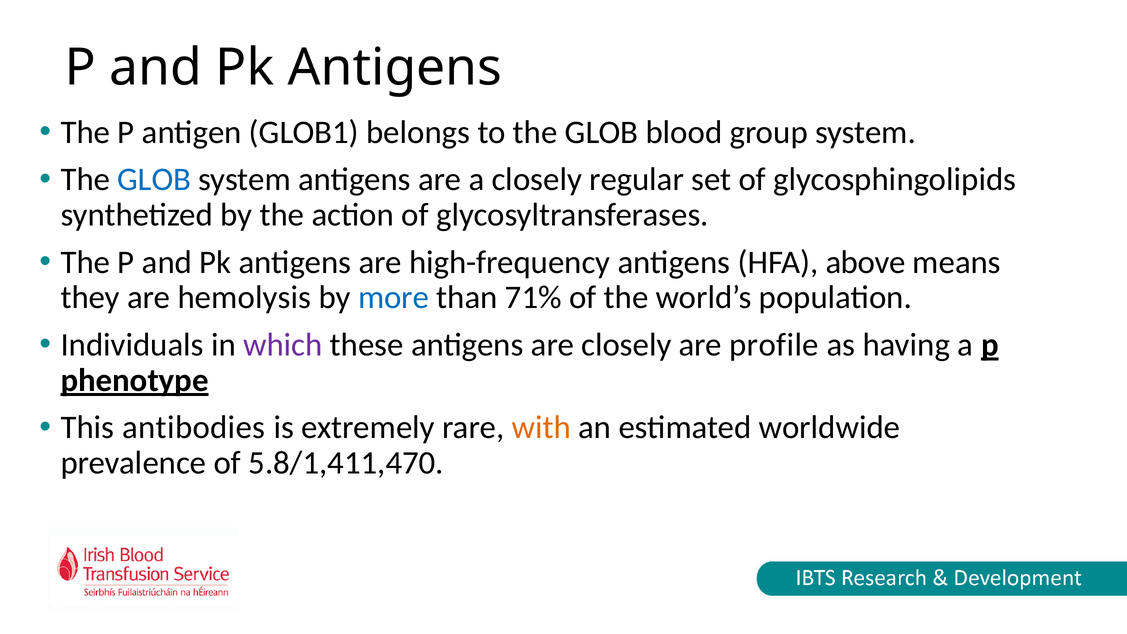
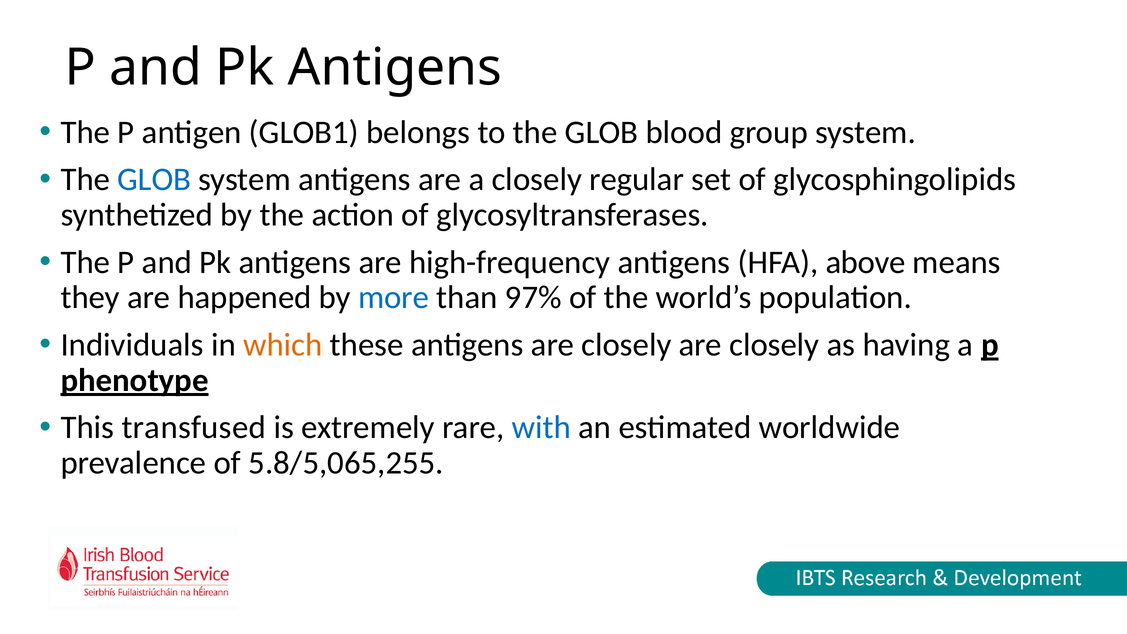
hemolysis: hemolysis -> happened (245, 298)
71%: 71% -> 97% (533, 298)
which colour: purple -> orange (283, 345)
profile: profile -> closely (774, 345)
antibodies: antibodies -> transfused (194, 427)
with colour: orange -> blue (541, 427)
5.8/1,411,470: 5.8/1,411,470 -> 5.8/5,065,255 (346, 463)
